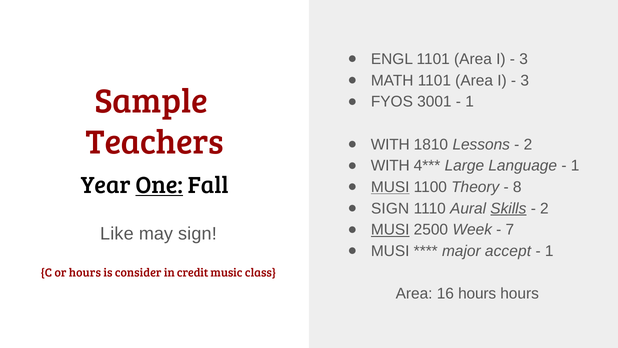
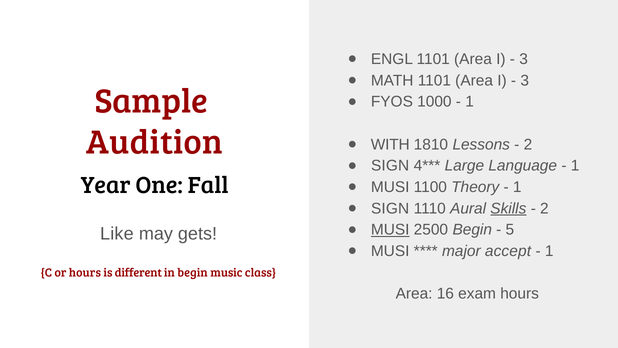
3001: 3001 -> 1000 (434, 102)
Teachers: Teachers -> Audition (154, 142)
WITH: WITH -> SIGN (390, 166)
One underline: present -> none (159, 185)
MUSI underline: present -> none (390, 187)
8: 8 -> 1 (517, 187)
2500 Week: Week -> Begin (472, 230)
7: 7 -> 5 (510, 230)
may sign: sign -> gets (197, 233)
consider: consider -> different (138, 273)
in credit: credit -> begin (193, 273)
16 hours: hours -> exam (477, 293)
